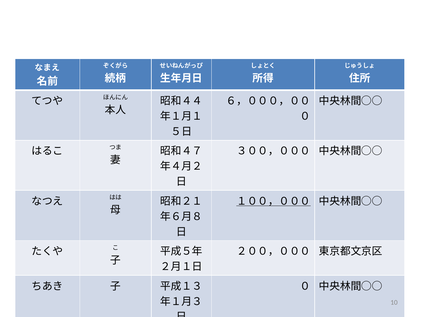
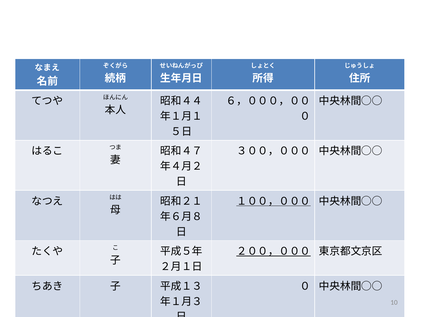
２００，０００ underline: none -> present (274, 252)
